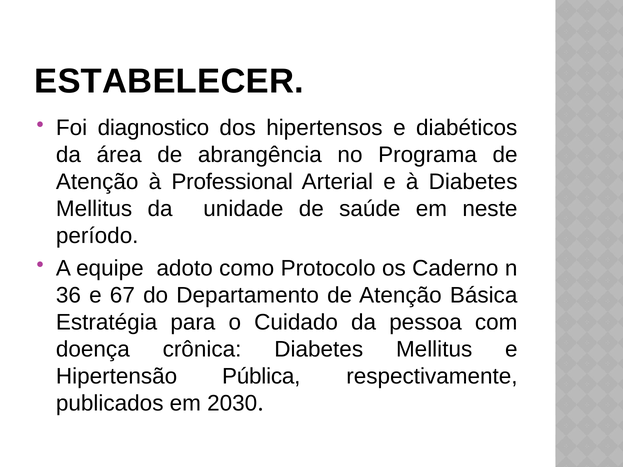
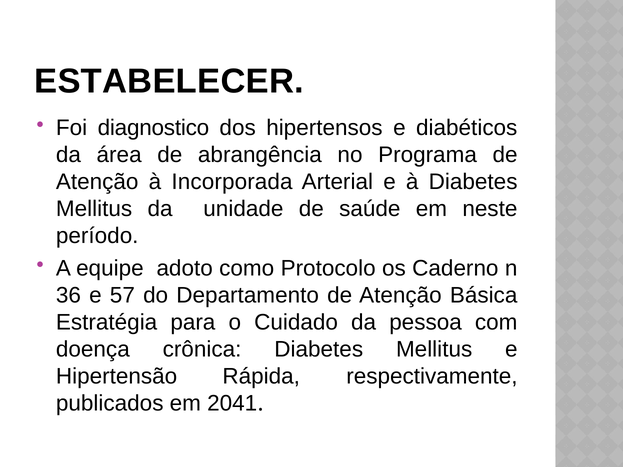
Professional: Professional -> Incorporada (232, 182)
67: 67 -> 57 (122, 295)
Pública: Pública -> Rápida (261, 377)
2030: 2030 -> 2041 (232, 404)
